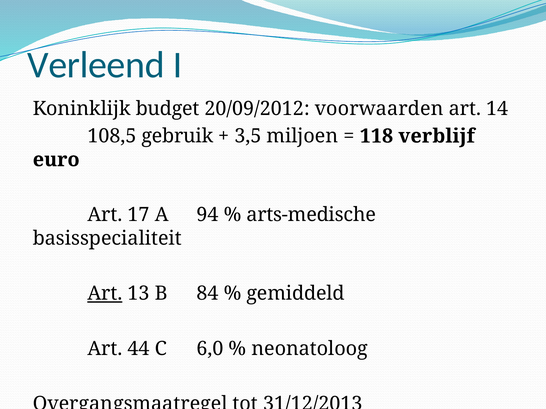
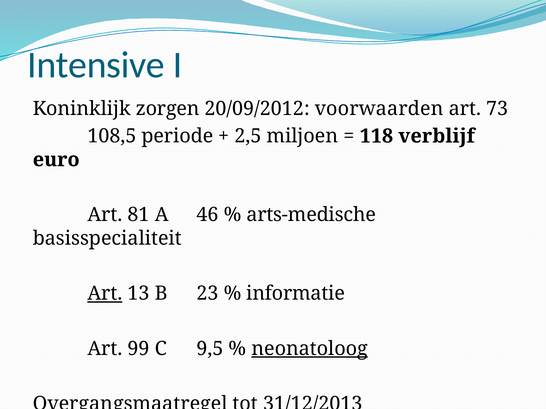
Verleend: Verleend -> Intensive (96, 65)
budget: budget -> zorgen (168, 109)
14: 14 -> 73 (497, 109)
gebruik: gebruik -> periode (177, 136)
3,5: 3,5 -> 2,5 (248, 136)
17: 17 -> 81 (139, 215)
94: 94 -> 46 (208, 215)
84: 84 -> 23 (208, 294)
gemiddeld: gemiddeld -> informatie (296, 294)
44: 44 -> 99 (139, 349)
6,0: 6,0 -> 9,5 (210, 349)
neonatoloog underline: none -> present (310, 349)
